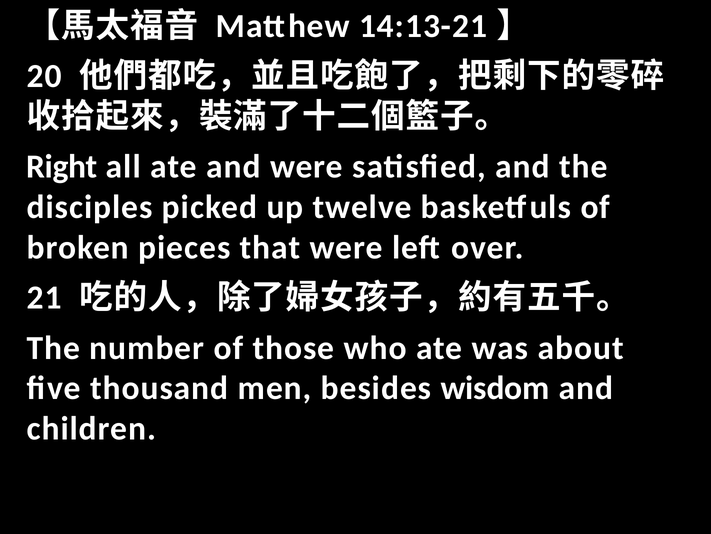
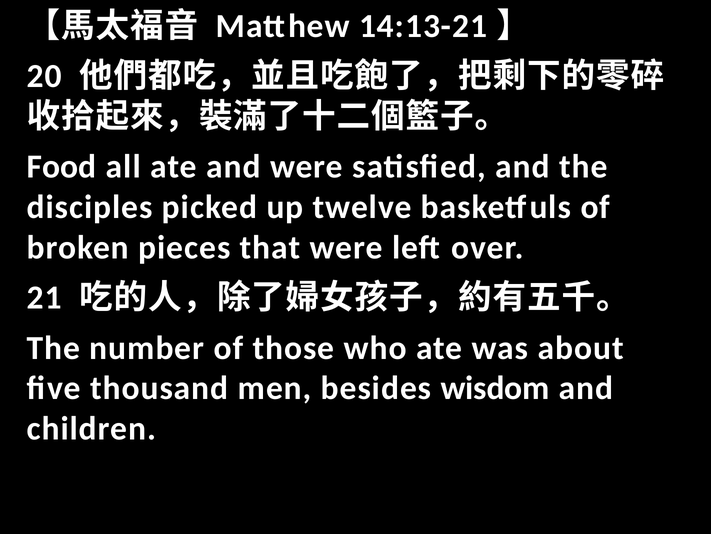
Right: Right -> Food (62, 167)
